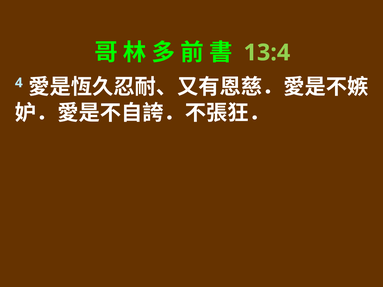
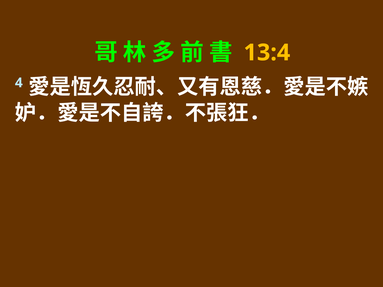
13:4 colour: light green -> yellow (267, 53)
